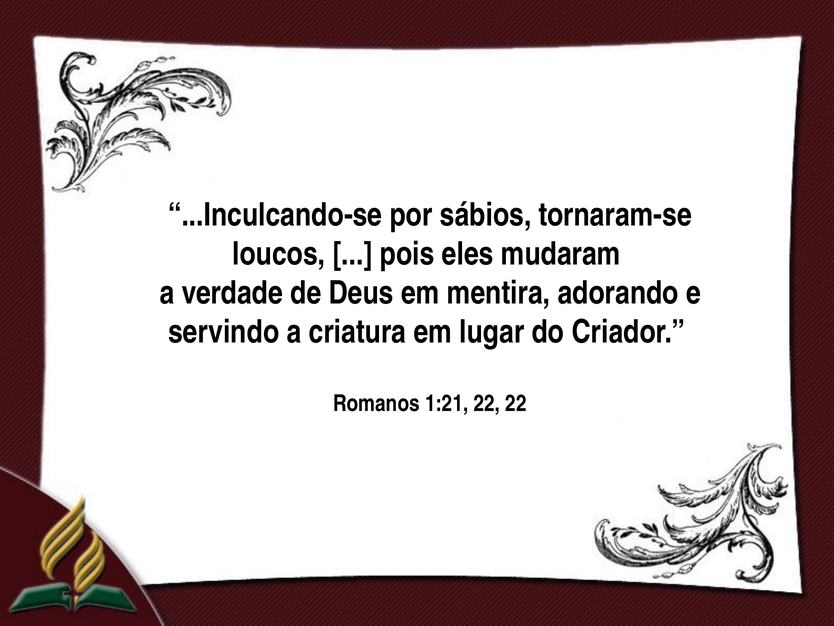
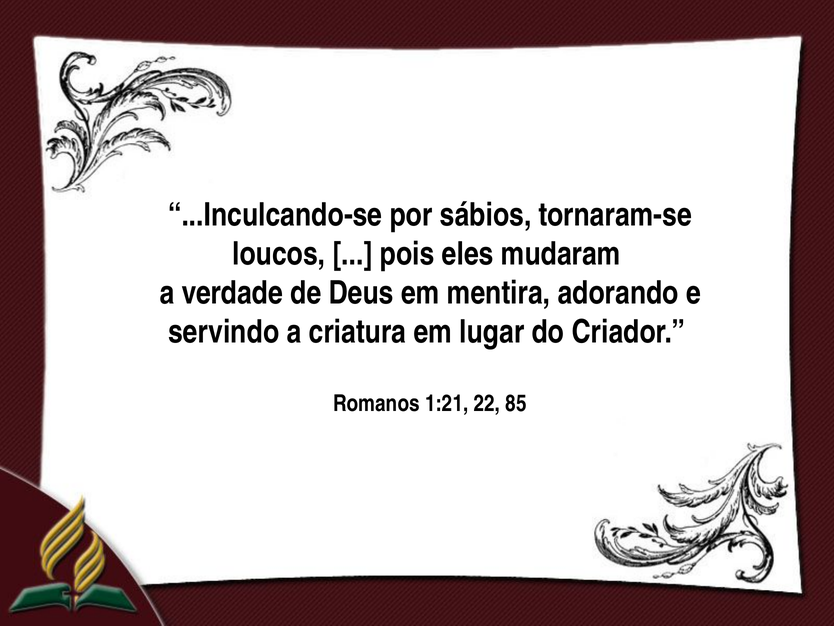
22 22: 22 -> 85 (516, 403)
